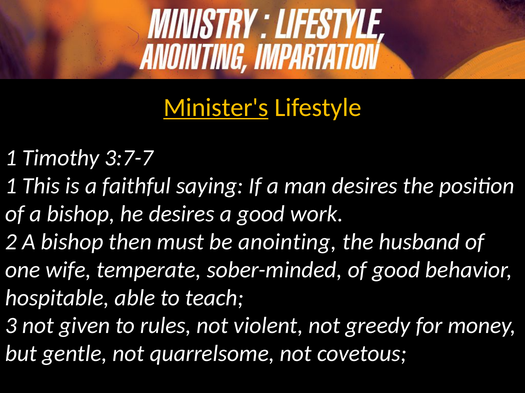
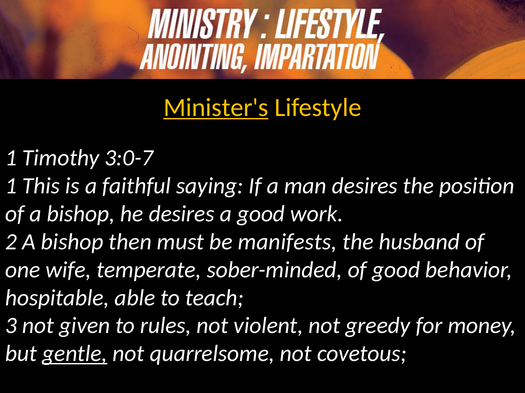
3:7-7: 3:7-7 -> 3:0-7 (129, 158)
anointing: anointing -> manifests (287, 242)
gentle underline: none -> present (75, 354)
